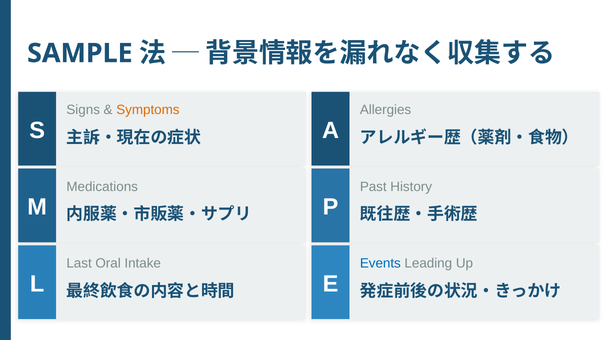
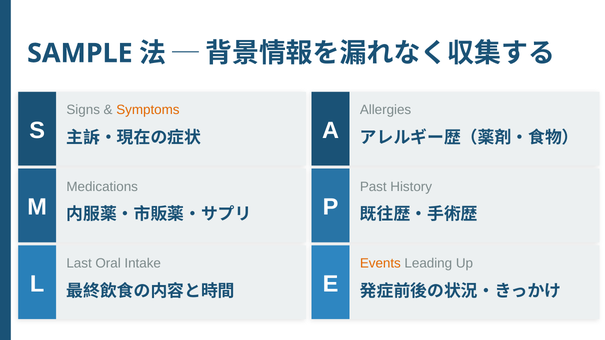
Events colour: blue -> orange (380, 264)
